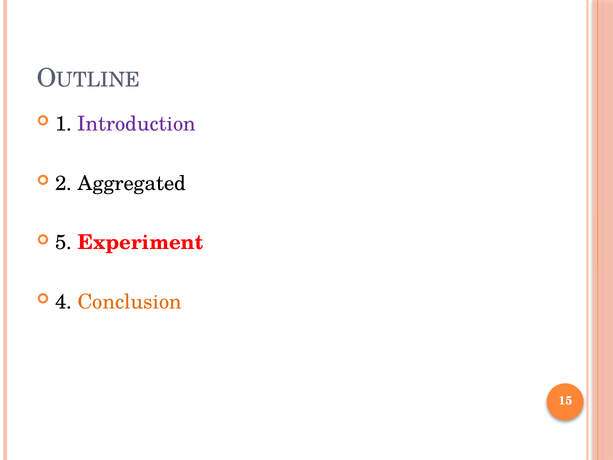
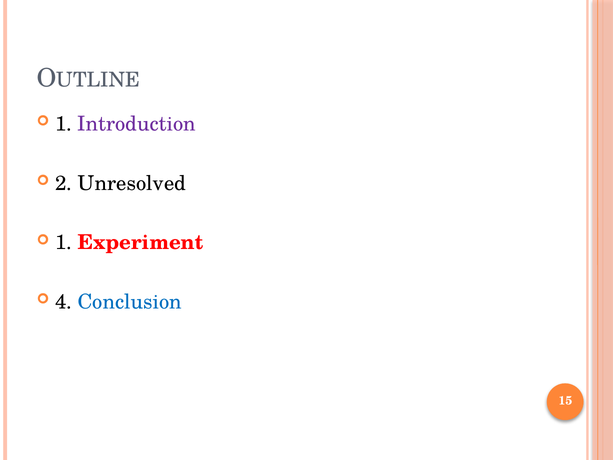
Aggregated: Aggregated -> Unresolved (132, 183)
5: 5 -> 1 (64, 243)
Conclusion colour: orange -> blue (130, 302)
